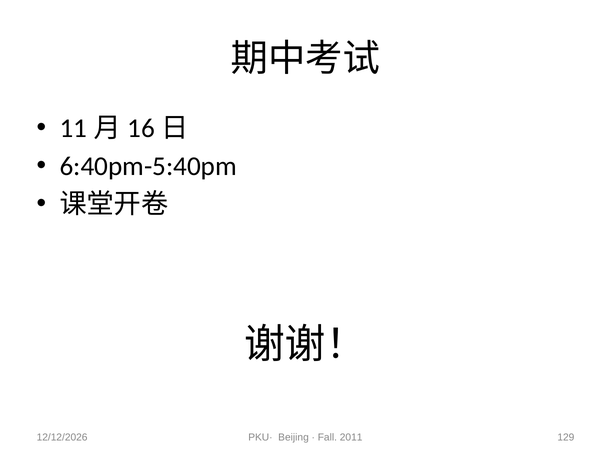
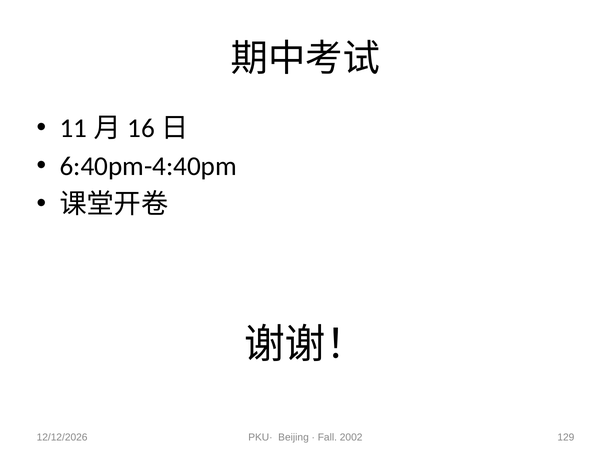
6:40pm-5:40pm: 6:40pm-5:40pm -> 6:40pm-4:40pm (148, 166)
2011: 2011 -> 2002 (351, 438)
